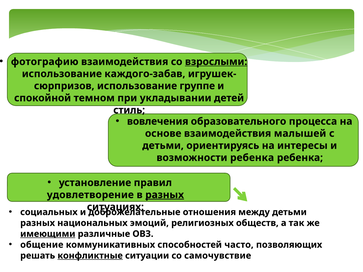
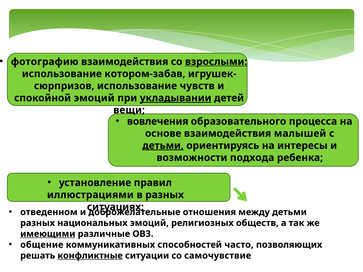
каждого-забав: каждого-забав -> котором-забав (145, 74)
группе: группе -> чувств (197, 86)
спокойной темном: темном -> эмоций (94, 98)
укладывании underline: none -> present (176, 98)
стиль: стиль -> вещи (129, 110)
детьми underline: none -> present (163, 146)
возможности ребенка: ребенка -> подхода (252, 158)
удовлетворение: удовлетворение -> иллюстрациями (90, 195)
разных underline: present -> none (165, 195)
социальных: социальных -> отведенном (49, 212)
